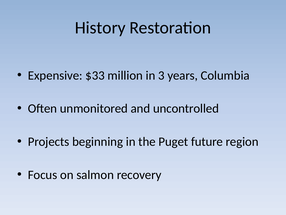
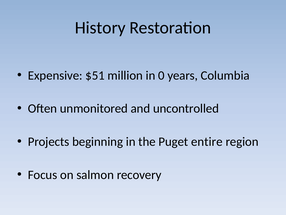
$33: $33 -> $51 (95, 75)
3: 3 -> 0 (161, 75)
future: future -> entire (207, 141)
